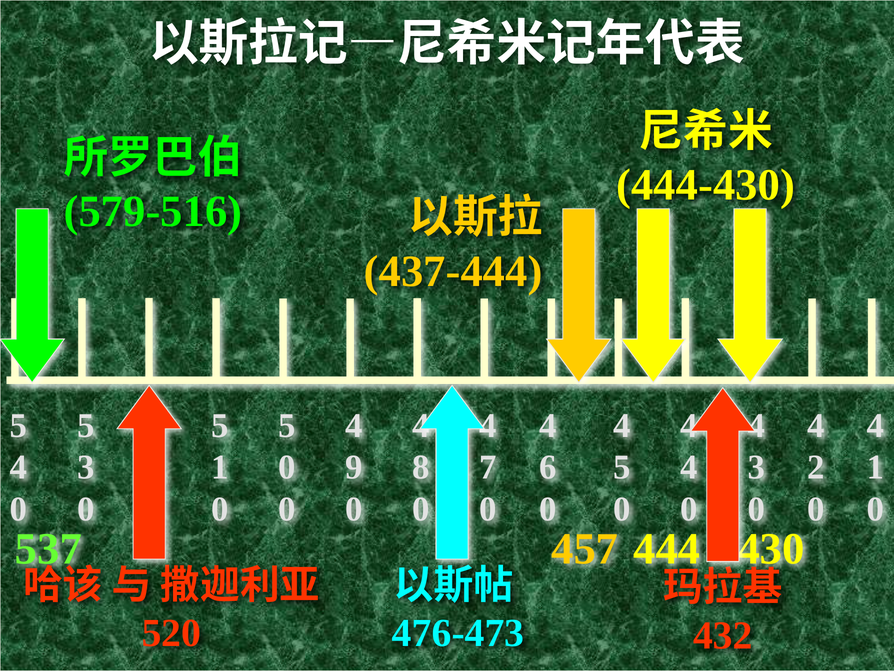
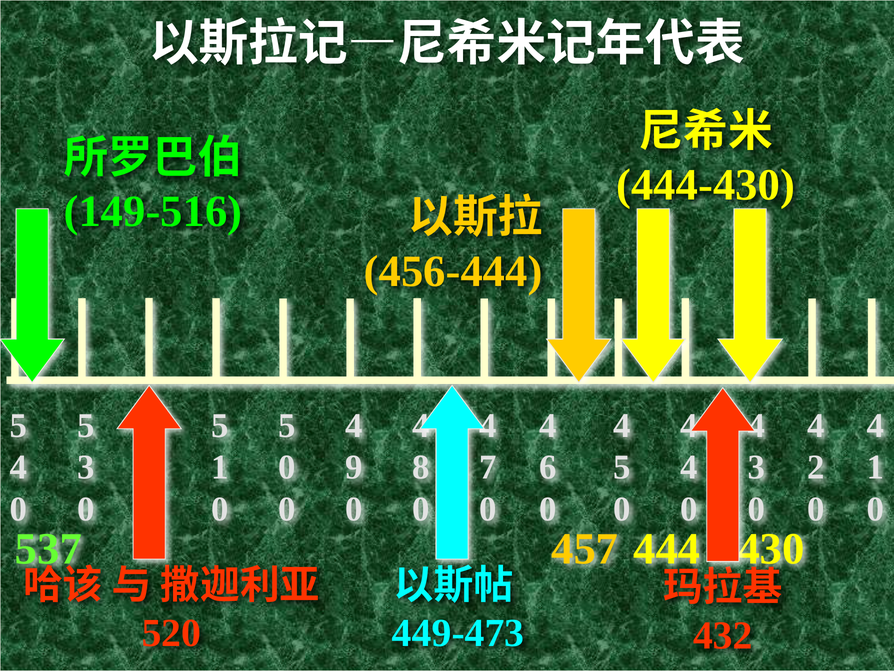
579-516: 579-516 -> 149-516 (153, 211)
437-444: 437-444 -> 456-444 (453, 271)
476-473: 476-473 -> 449-473 (458, 633)
